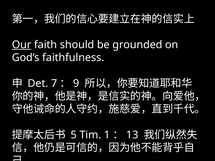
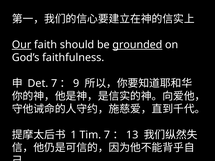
grounded underline: none -> present (137, 45)
5: 5 -> 1 (74, 135)
Tim 1: 1 -> 7 (107, 135)
